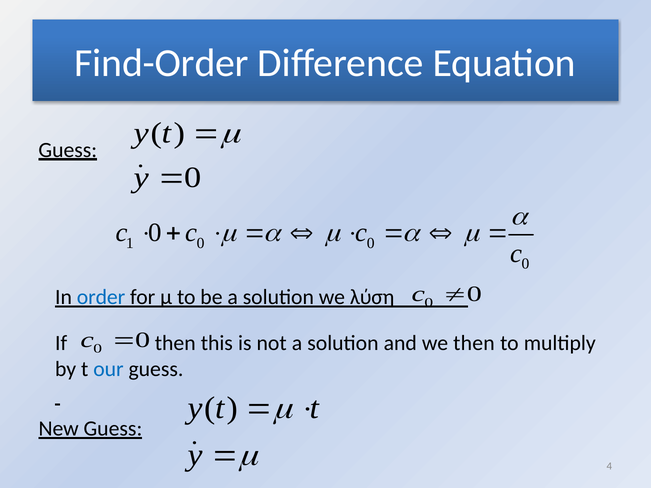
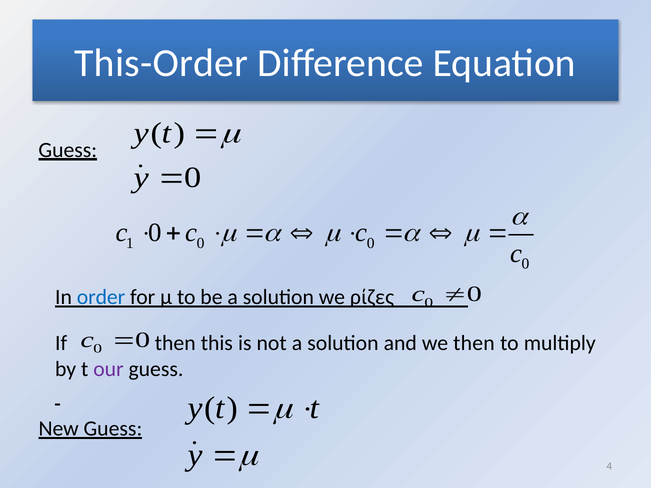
Find-Order: Find-Order -> This-Order (161, 63)
λύση: λύση -> ρίζες (372, 297)
our colour: blue -> purple (108, 369)
